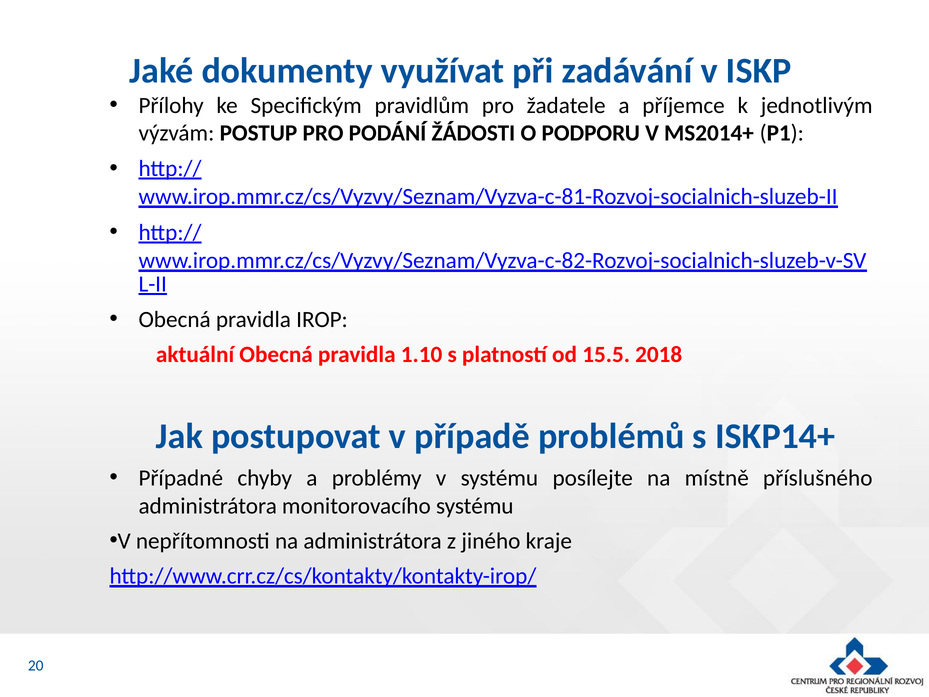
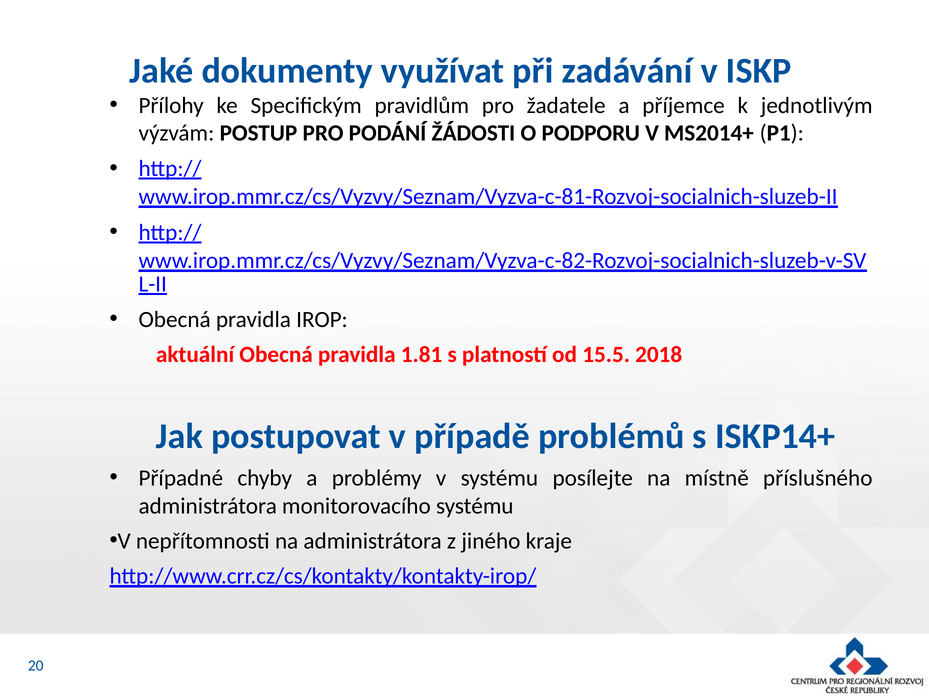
1.10: 1.10 -> 1.81 (422, 355)
